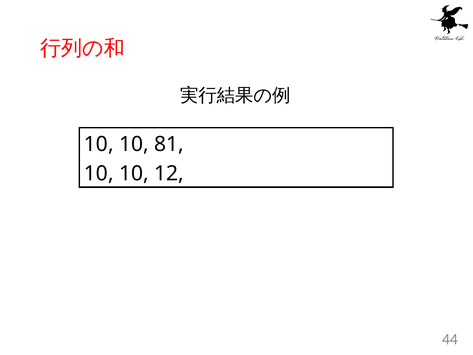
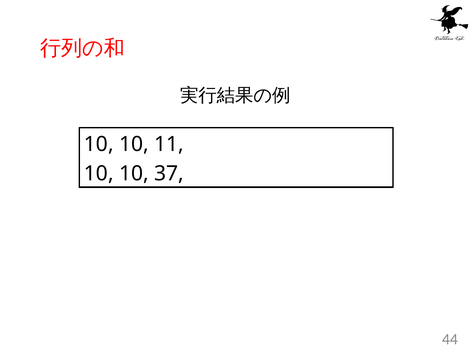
81: 81 -> 11 (169, 144)
12: 12 -> 37 (169, 174)
